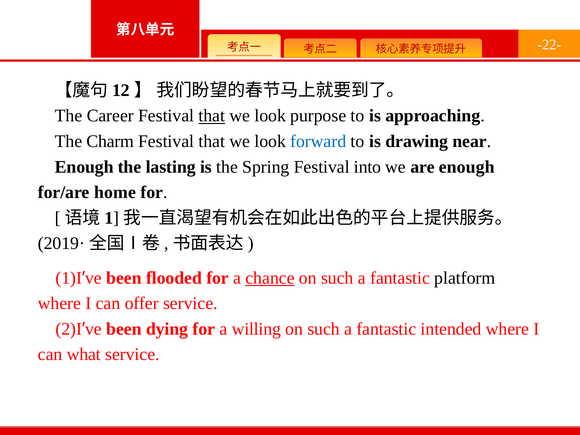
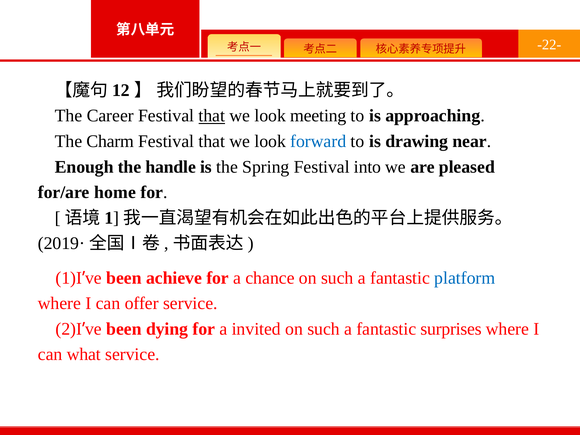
purpose: purpose -> meeting (318, 116)
lasting: lasting -> handle (171, 167)
are enough: enough -> pleased (467, 167)
flooded: flooded -> achieve (174, 278)
chance underline: present -> none (270, 278)
platform colour: black -> blue (465, 278)
willing: willing -> invited (256, 329)
intended: intended -> surprises (451, 329)
